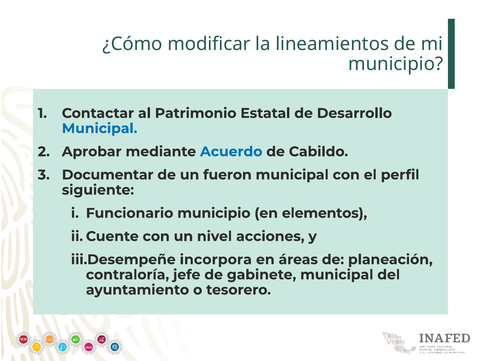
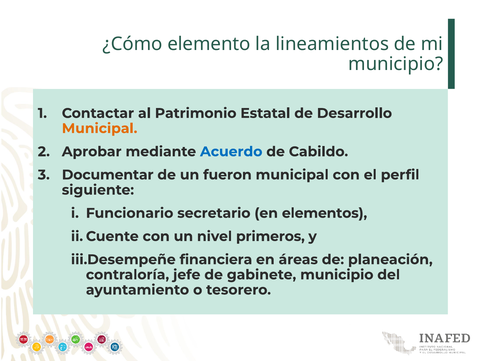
modificar: modificar -> elemento (209, 44)
Municipal colour: blue -> orange (100, 128)
Funcionario municipio: municipio -> secretario (214, 213)
acciones: acciones -> primeros (270, 236)
incorpora: incorpora -> financiera (216, 259)
gabinete municipal: municipal -> municipio (337, 275)
